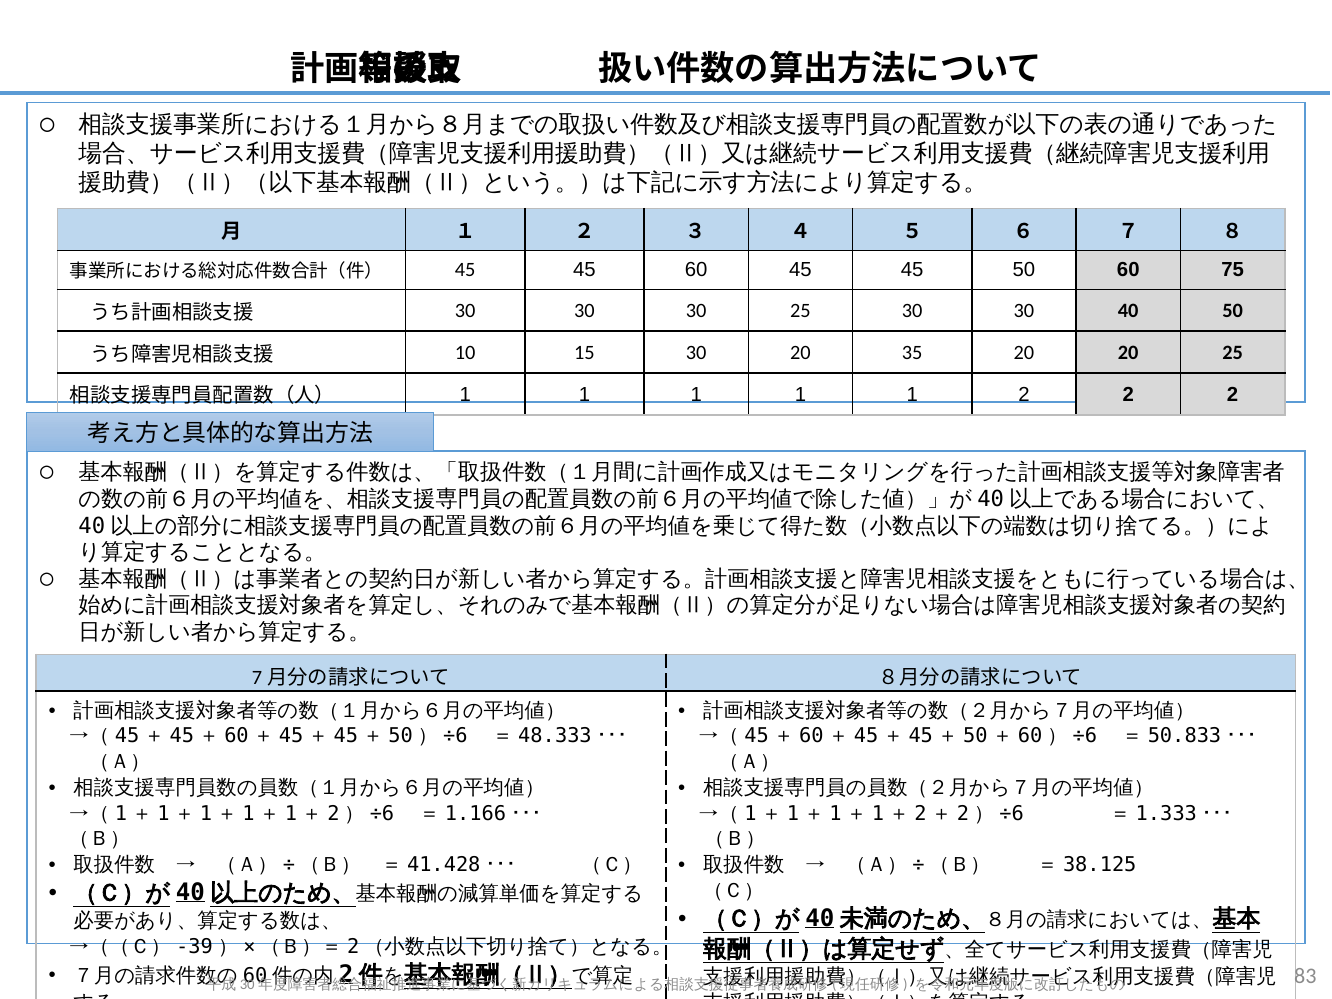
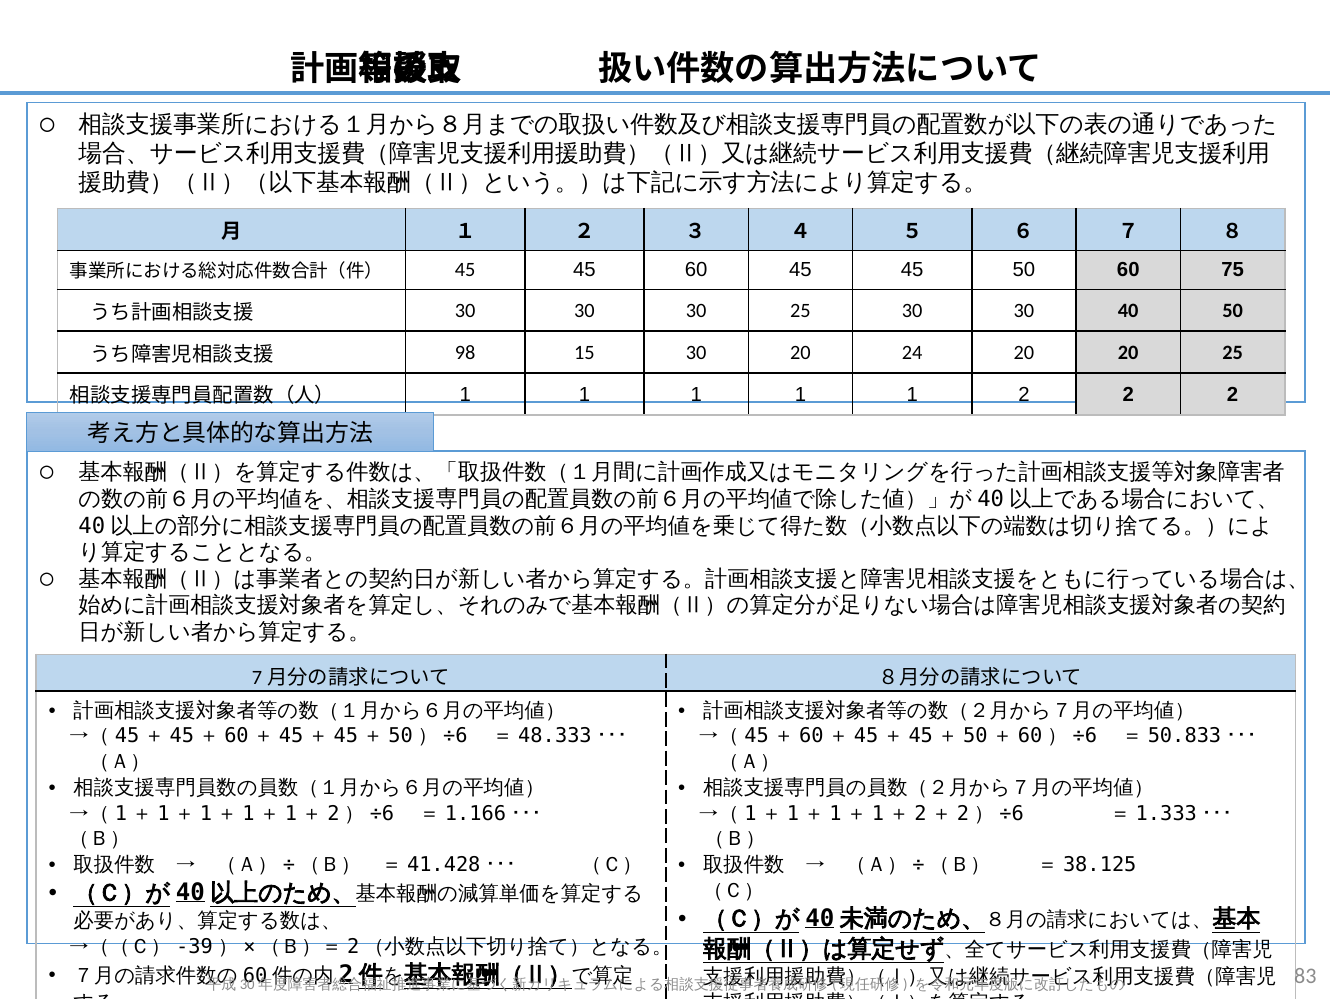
10: 10 -> 98 (465, 352)
35: 35 -> 24 (912, 352)
